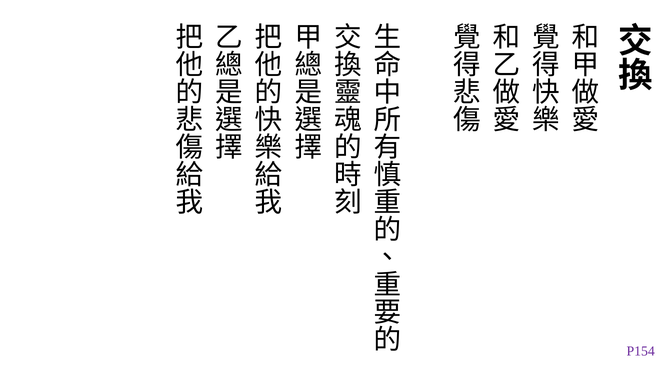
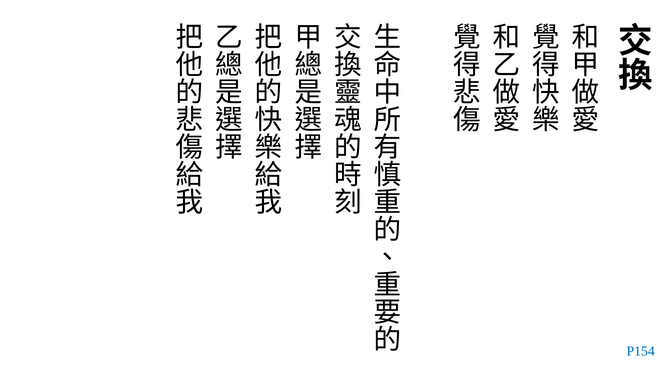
P154 colour: purple -> blue (641, 351)
